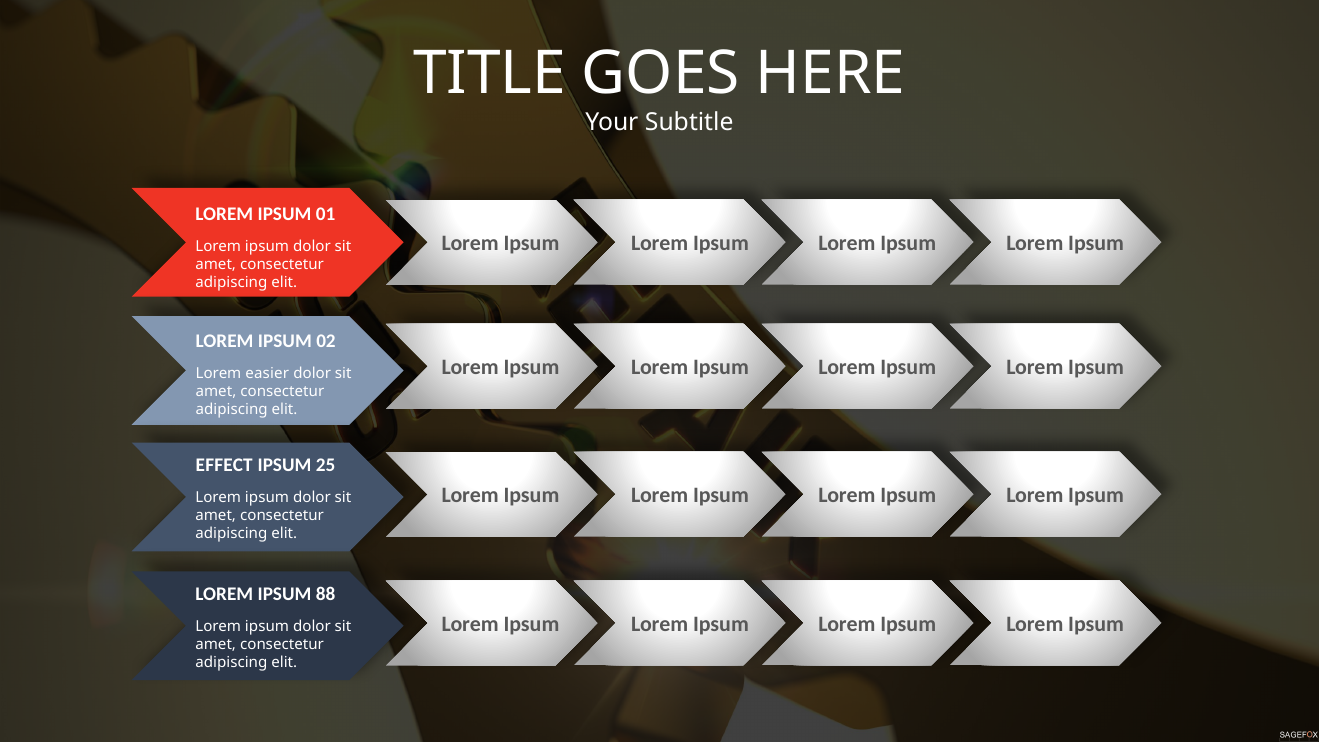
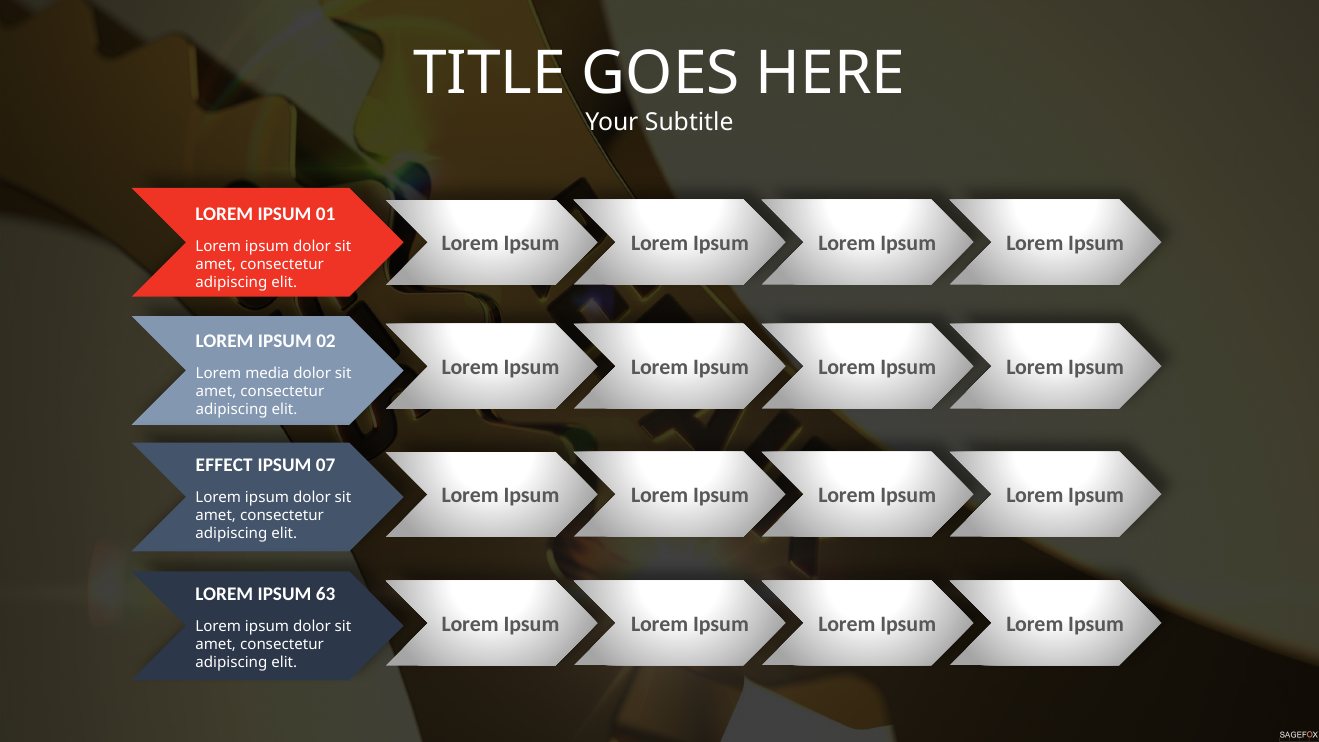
easier: easier -> media (267, 373)
25: 25 -> 07 (326, 465)
88: 88 -> 63 (326, 594)
